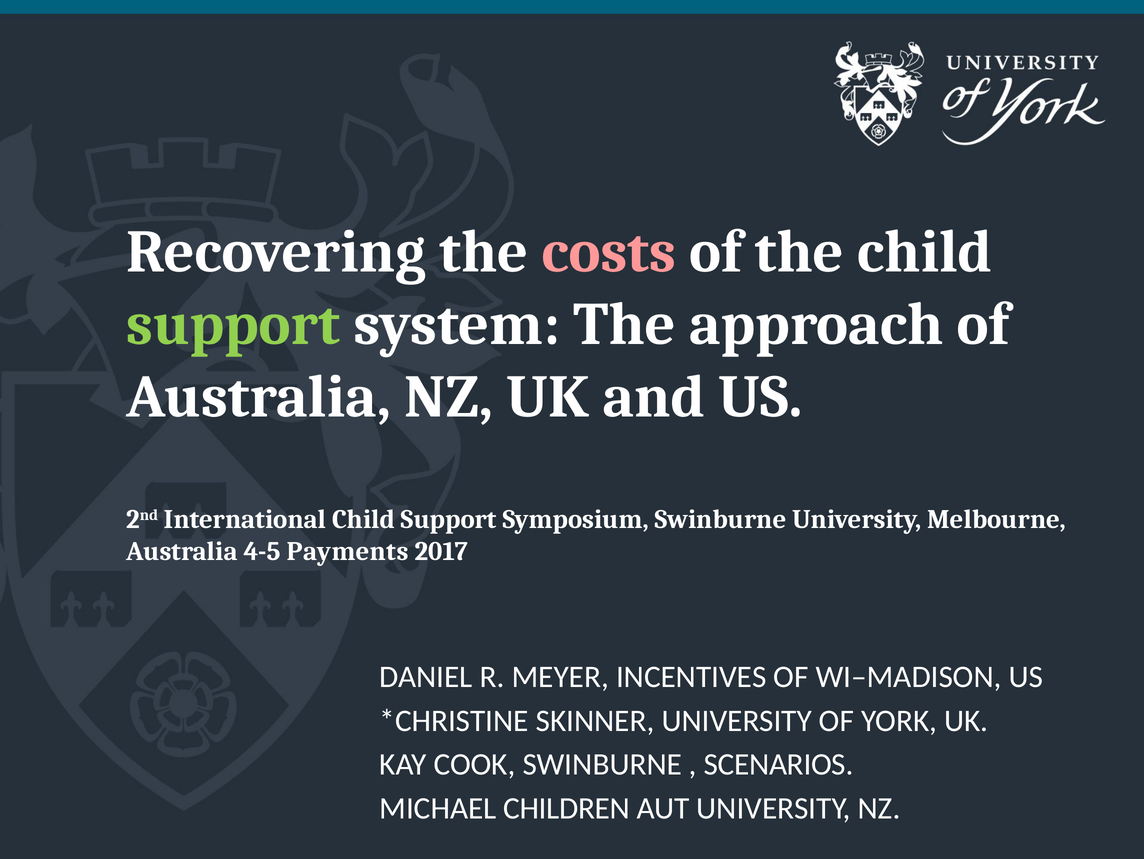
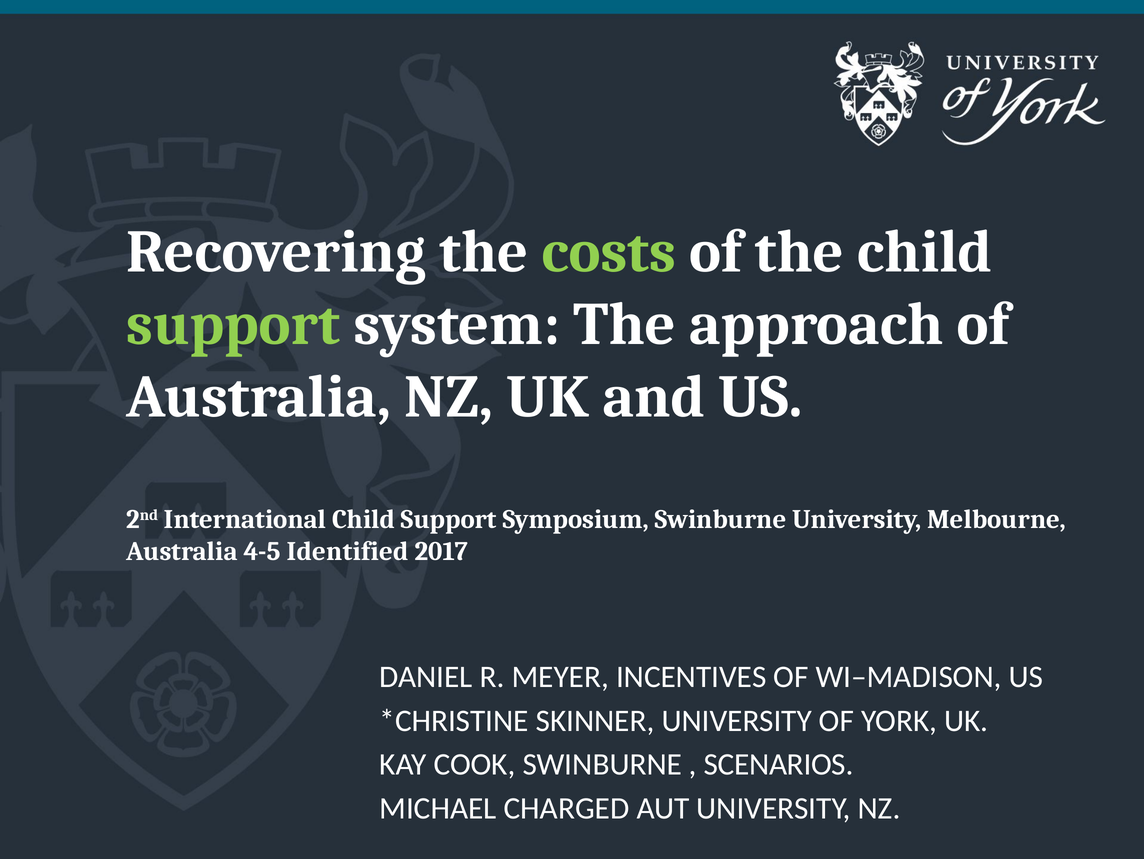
costs colour: pink -> light green (609, 252)
Payments: Payments -> Identified (348, 552)
CHILDREN: CHILDREN -> CHARGED (567, 808)
